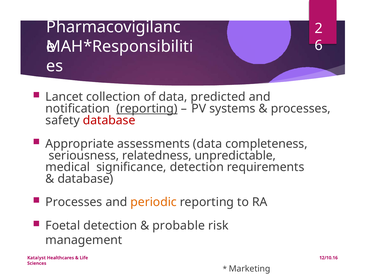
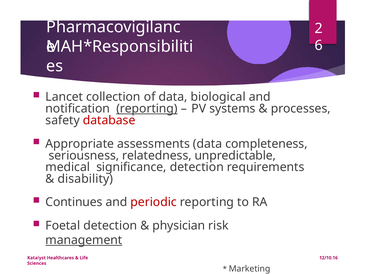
predicted: predicted -> biological (218, 97)
database: database -> disability (85, 179)
Processes: Processes -> Continues (74, 202)
periodic colour: orange -> red (154, 202)
probable: probable -> physician (179, 225)
management underline: none -> present (84, 240)
